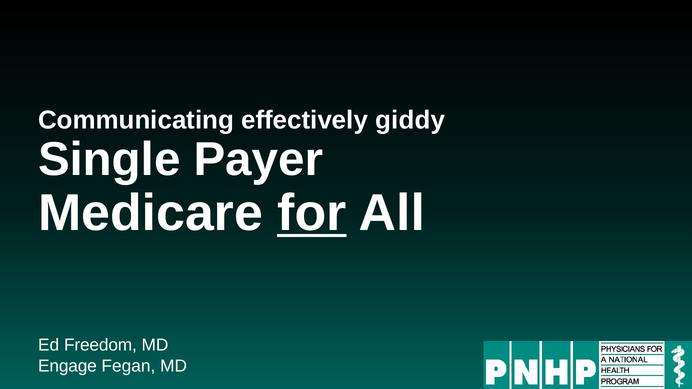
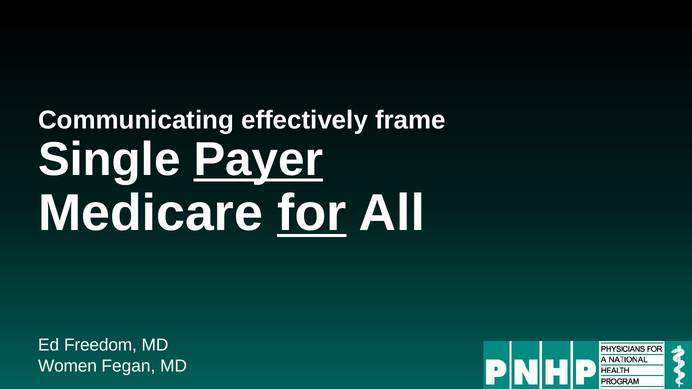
giddy: giddy -> frame (410, 120)
Payer underline: none -> present (258, 160)
Engage: Engage -> Women (67, 366)
